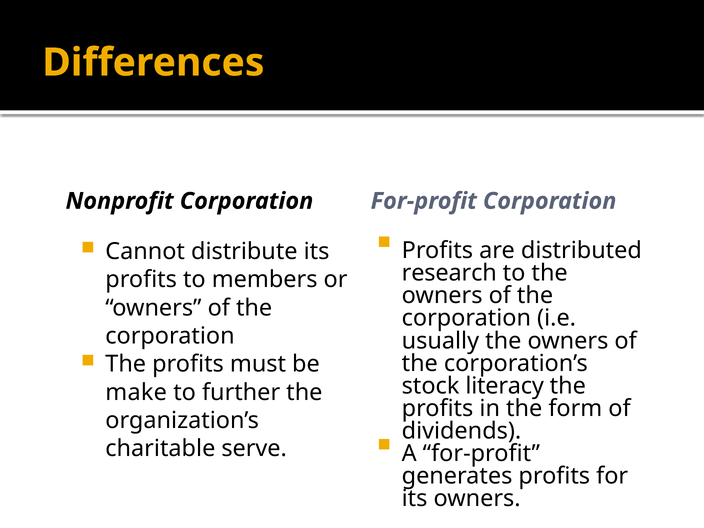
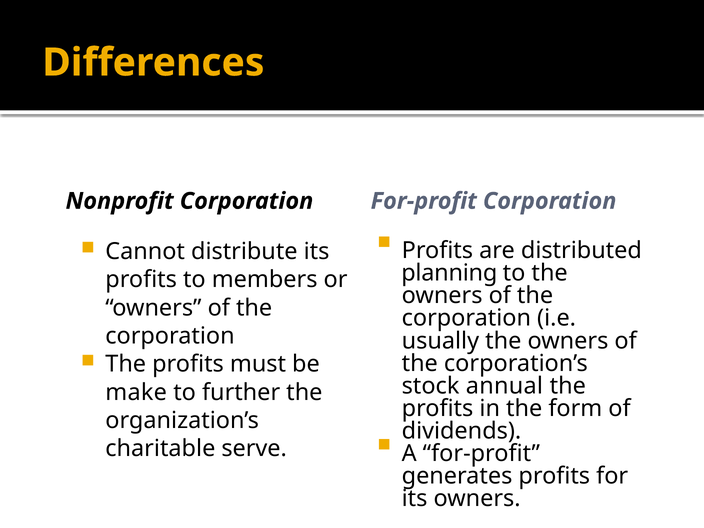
research: research -> planning (449, 273)
literacy: literacy -> annual (504, 386)
